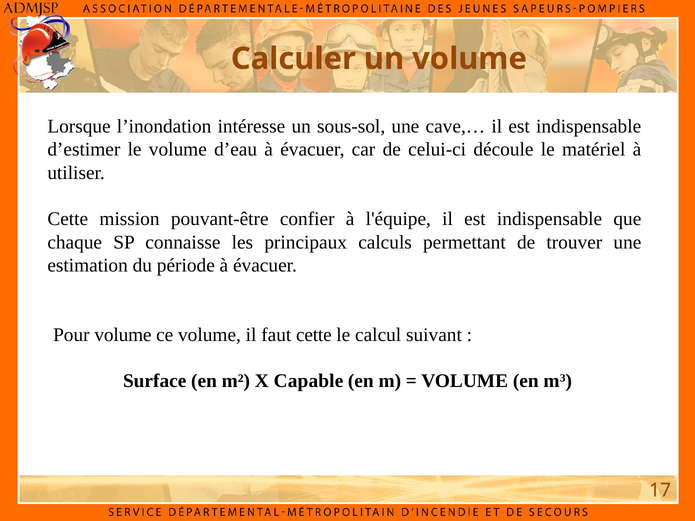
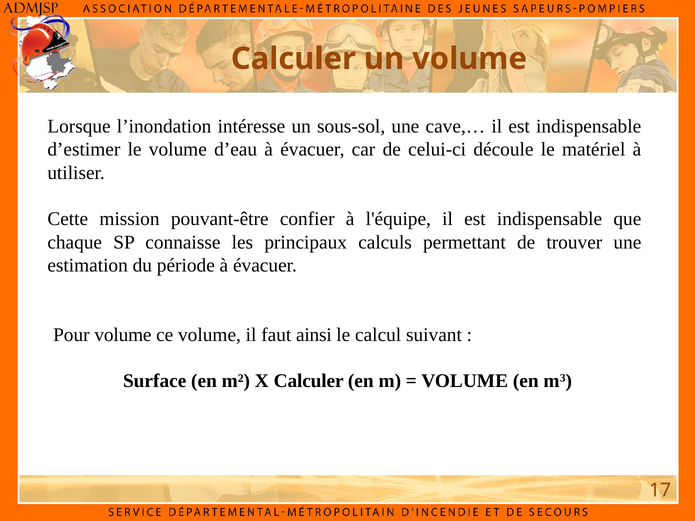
faut cette: cette -> ainsi (314, 335)
X Capable: Capable -> Calculer (309, 381)
